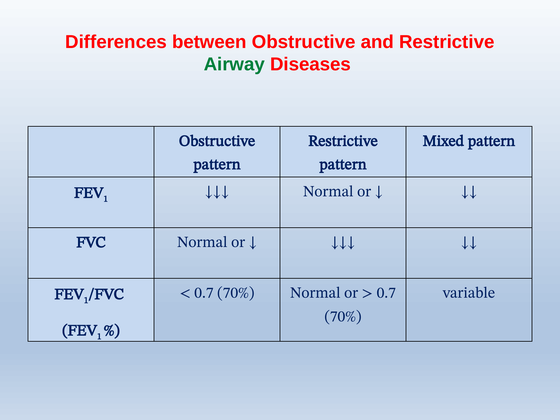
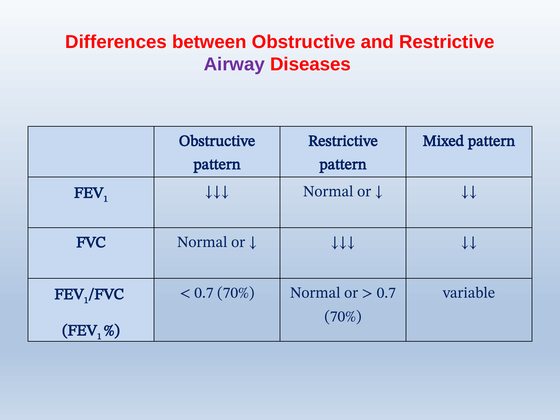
Airway colour: green -> purple (234, 64)
